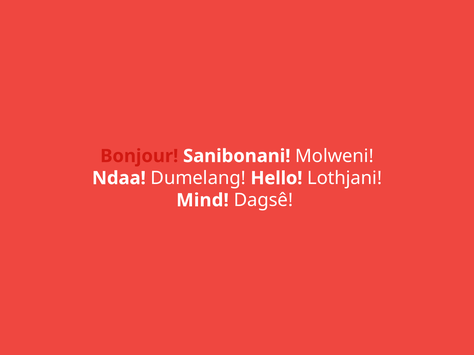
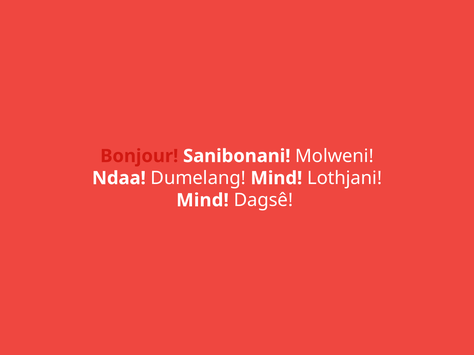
Dumelang Hello: Hello -> Mind (276, 178)
